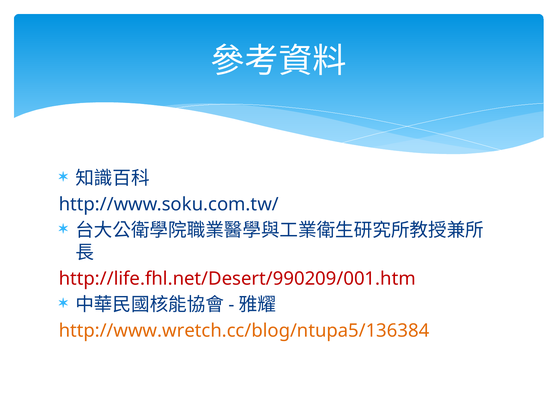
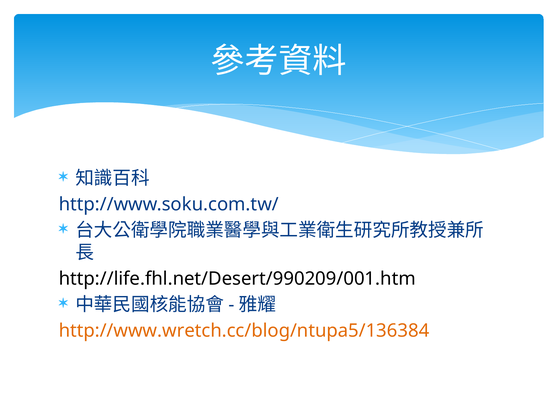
http://life.fhl.net/Desert/990209/001.htm colour: red -> black (237, 278)
